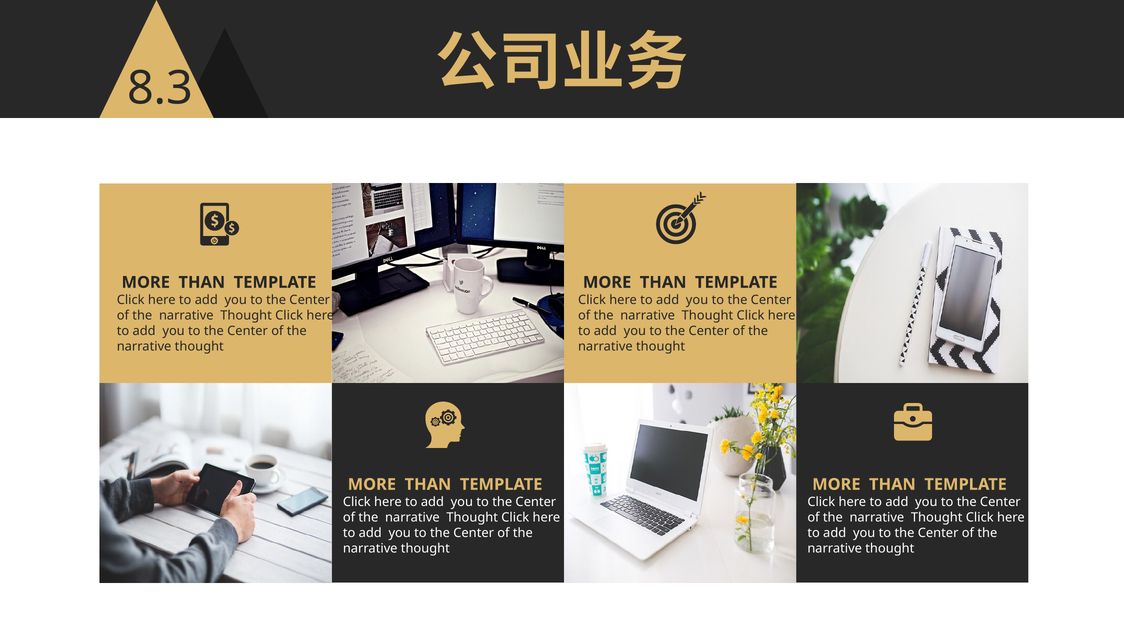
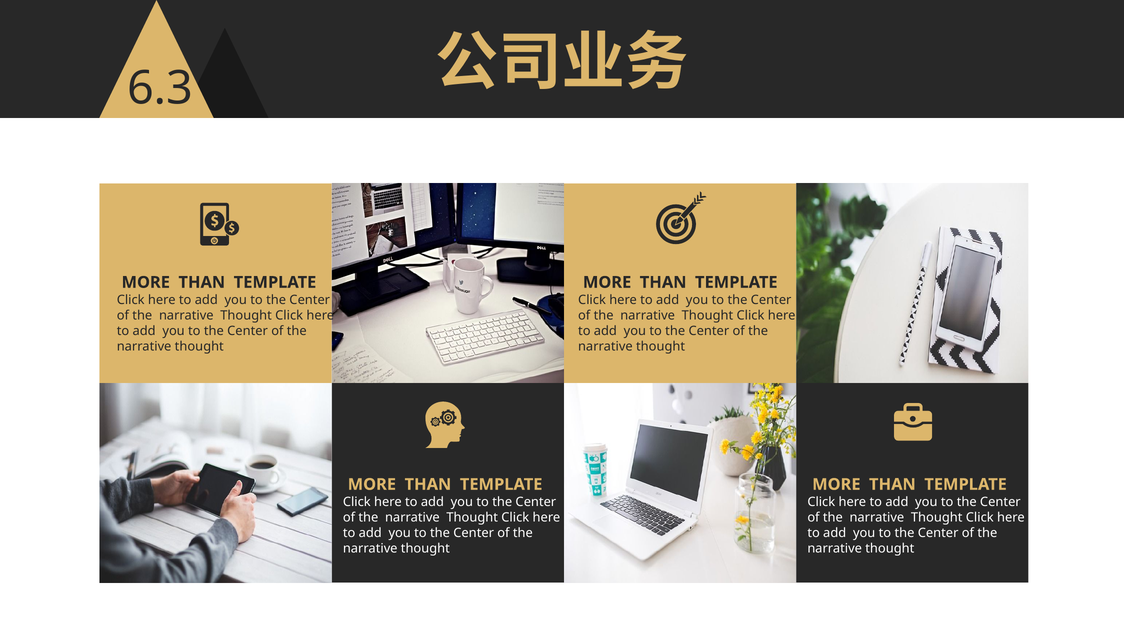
8.3: 8.3 -> 6.3 (160, 88)
